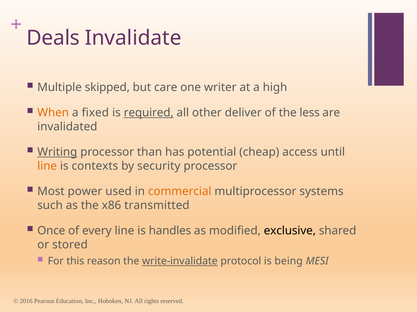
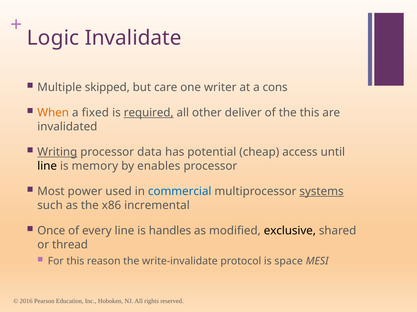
Deals: Deals -> Logic (53, 38)
high: high -> cons (275, 87)
the less: less -> this (310, 113)
than: than -> data (150, 152)
line colour: orange -> black (47, 166)
contexts: contexts -> memory (95, 166)
security: security -> enables (159, 166)
commercial colour: orange -> blue (180, 192)
systems underline: none -> present (322, 192)
transmitted: transmitted -> incremental (157, 206)
stored: stored -> thread (70, 245)
write-invalidate underline: present -> none (180, 262)
being: being -> space (289, 262)
